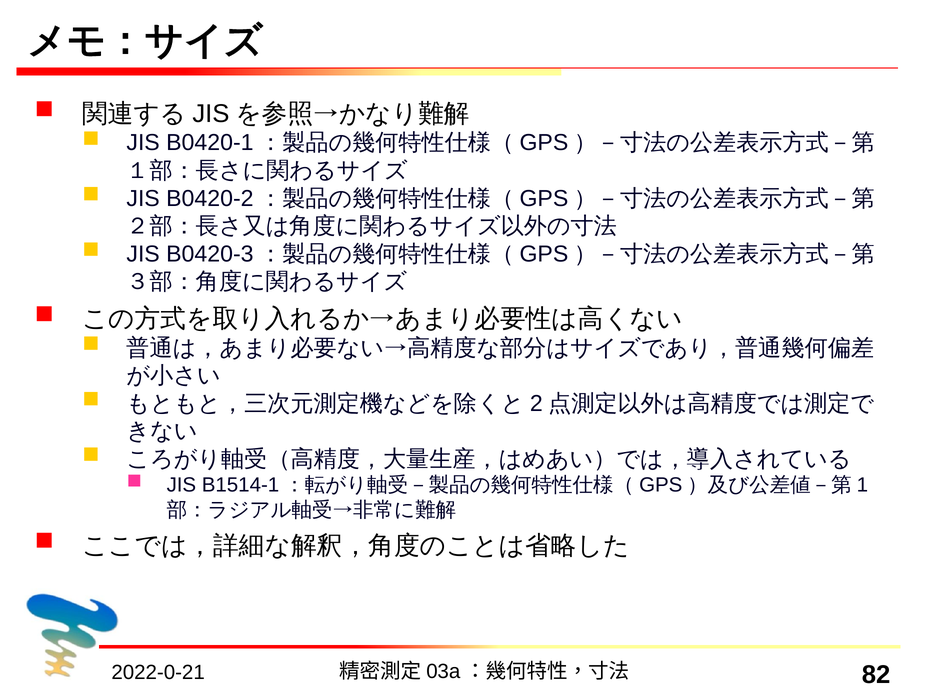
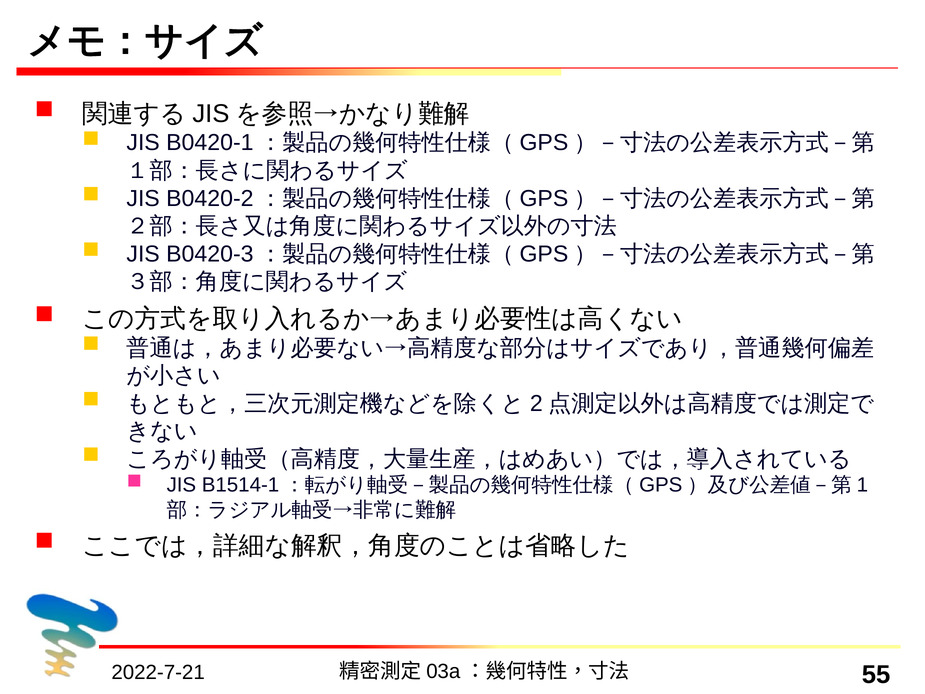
2022-0-21: 2022-0-21 -> 2022-7-21 (158, 672)
82: 82 -> 55 (876, 675)
